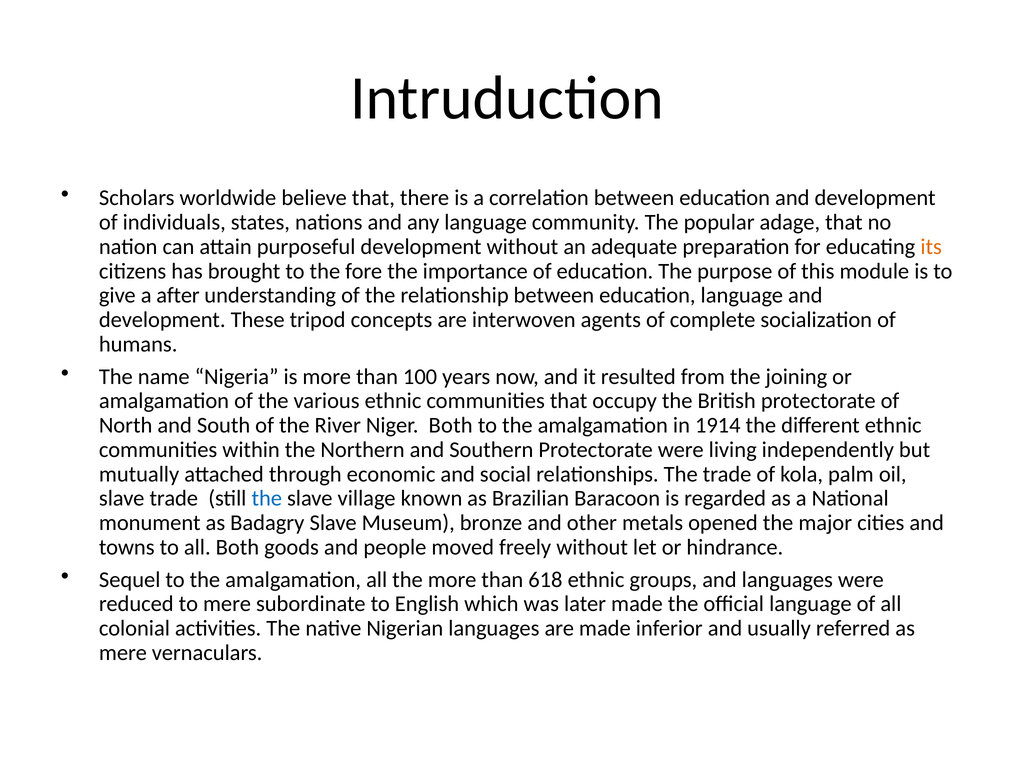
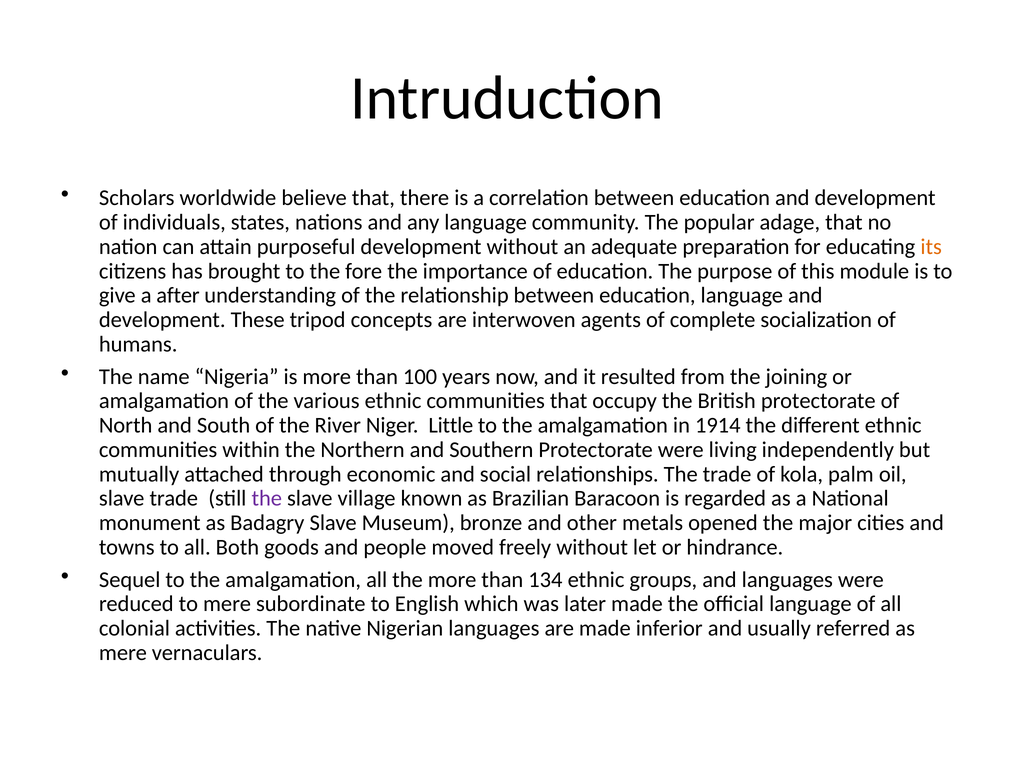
Niger Both: Both -> Little (451, 425)
the colour: blue -> purple (267, 498)
618: 618 -> 134 (545, 579)
